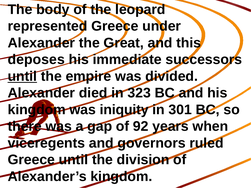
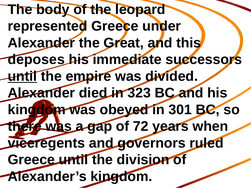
iniquity: iniquity -> obeyed (124, 110)
92: 92 -> 72 (141, 127)
